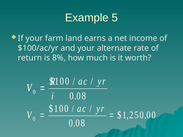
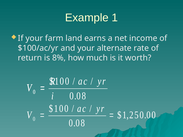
5: 5 -> 1 (115, 18)
